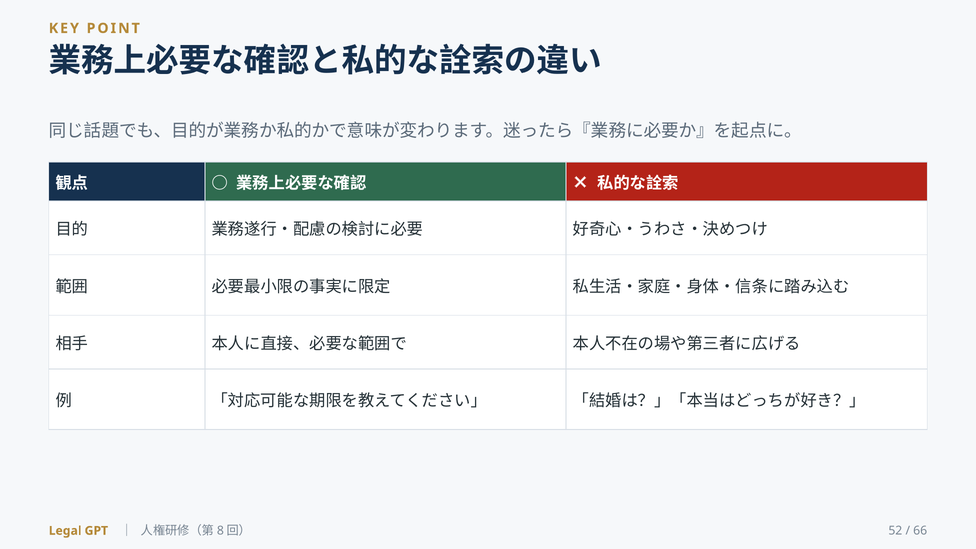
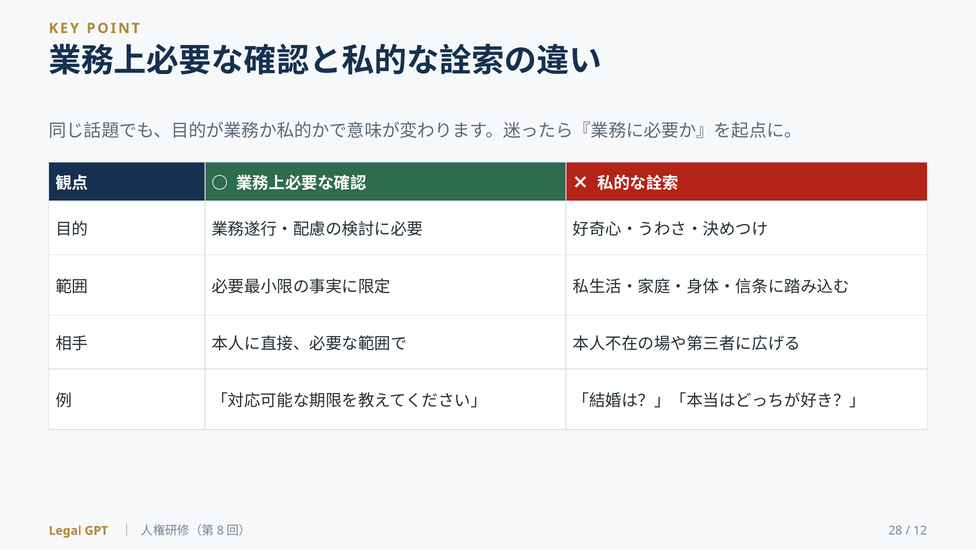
52: 52 -> 28 (895, 531)
66: 66 -> 12 (920, 531)
